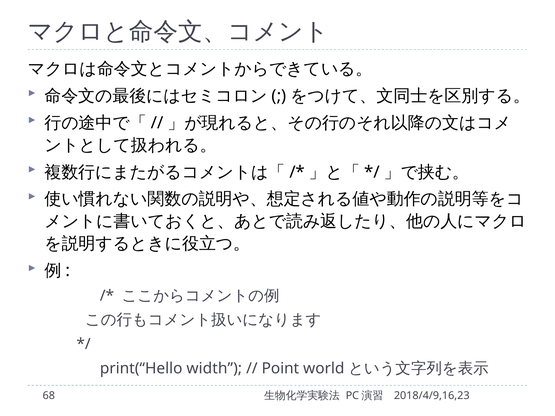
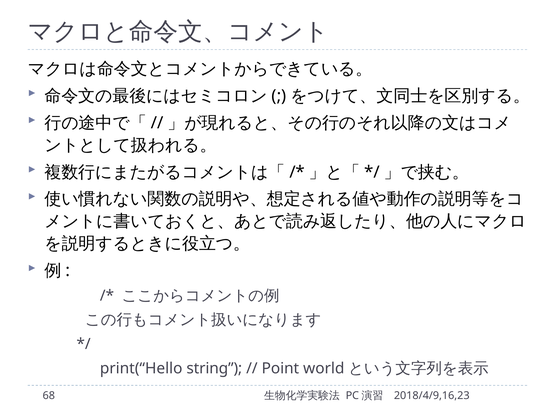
width: width -> string (214, 369)
